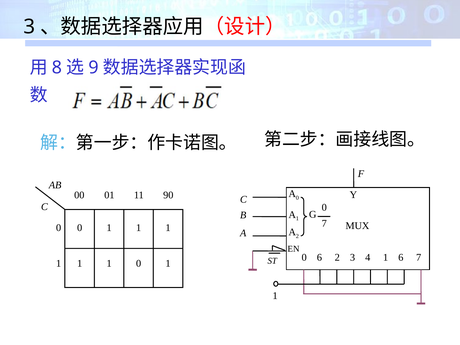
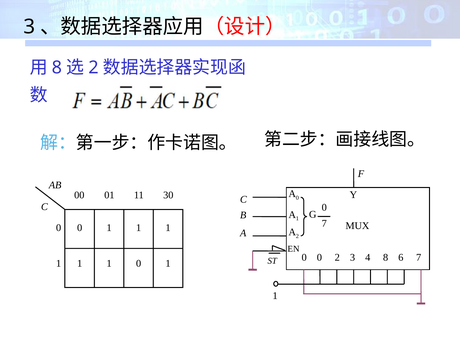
9: 9 -> 2 (94, 68)
90: 90 -> 30 (168, 195)
0 6: 6 -> 0 (319, 257)
4 1: 1 -> 8 (386, 257)
